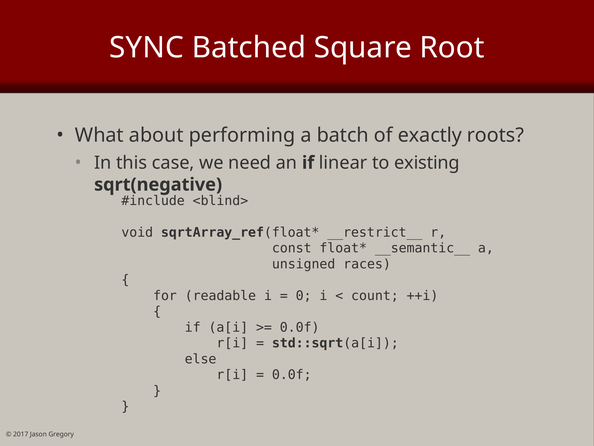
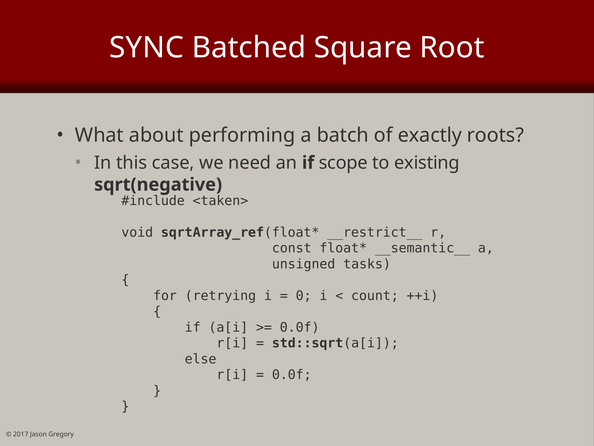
linear: linear -> scope (343, 163)
<blind>: <blind> -> <taken> (220, 201)
races: races -> tasks (367, 264)
readable: readable -> retrying (220, 295)
